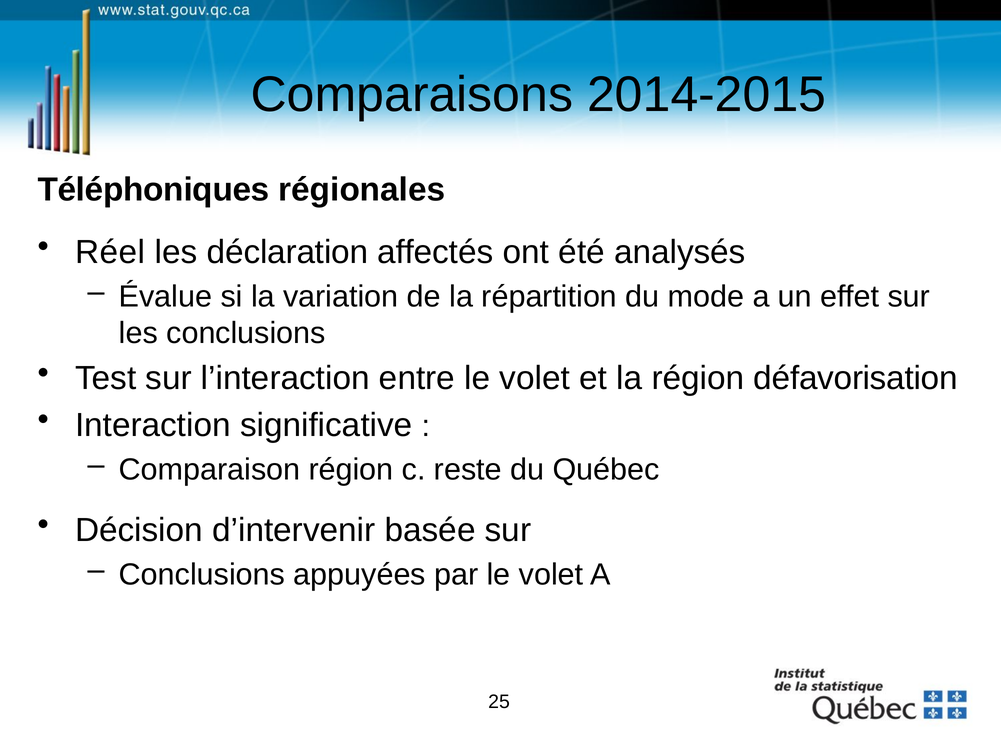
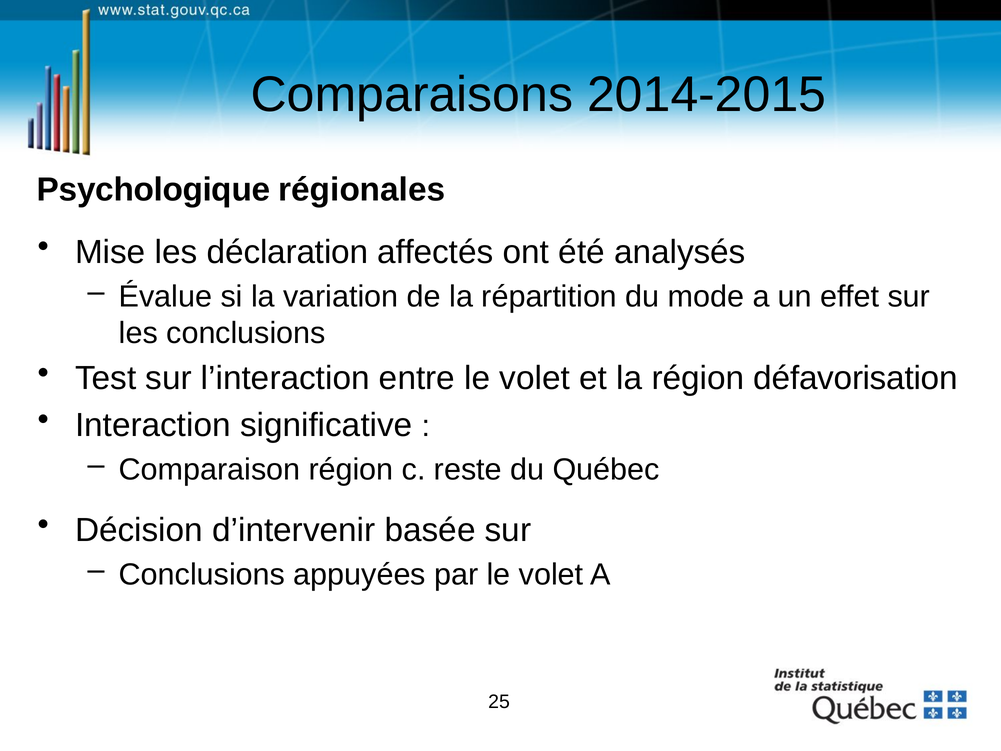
Téléphoniques: Téléphoniques -> Psychologique (154, 190)
Réel: Réel -> Mise (110, 252)
